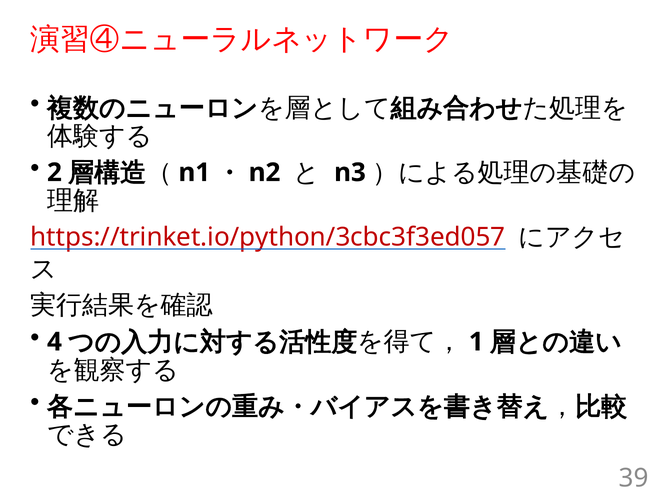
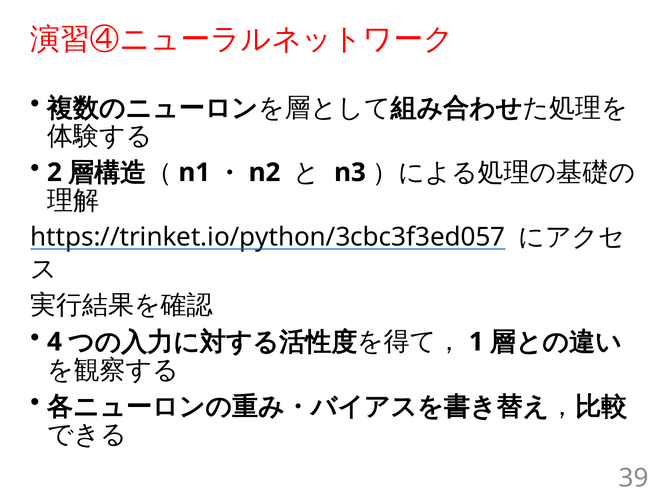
https://trinket.io/python/3cbc3f3ed057 colour: red -> black (268, 237)
